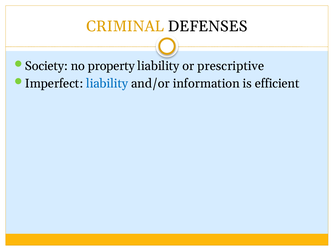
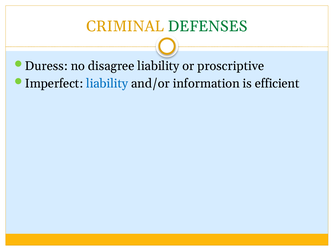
DEFENSES colour: black -> green (208, 26)
Society: Society -> Duress (46, 66)
property: property -> disagree (111, 66)
prescriptive: prescriptive -> proscriptive (231, 66)
